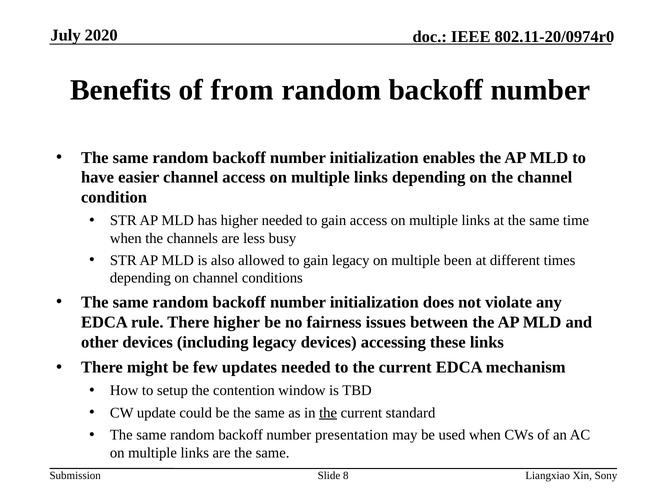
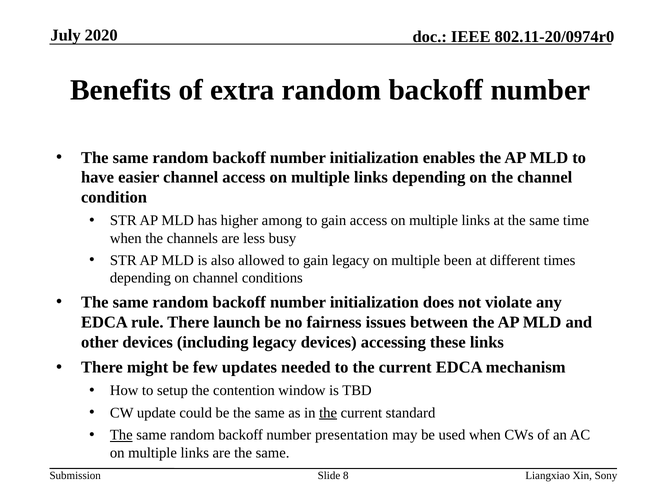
from: from -> extra (242, 90)
higher needed: needed -> among (282, 220)
There higher: higher -> launch (237, 322)
The underline: none -> present (121, 435)
